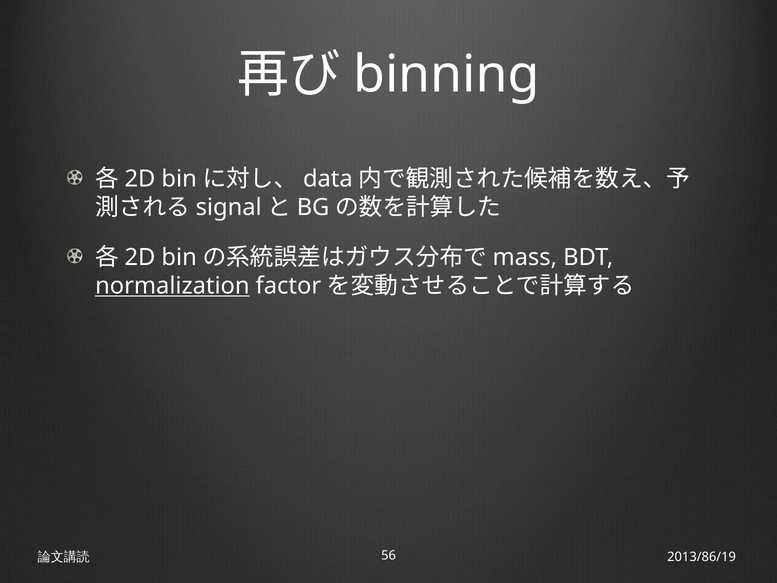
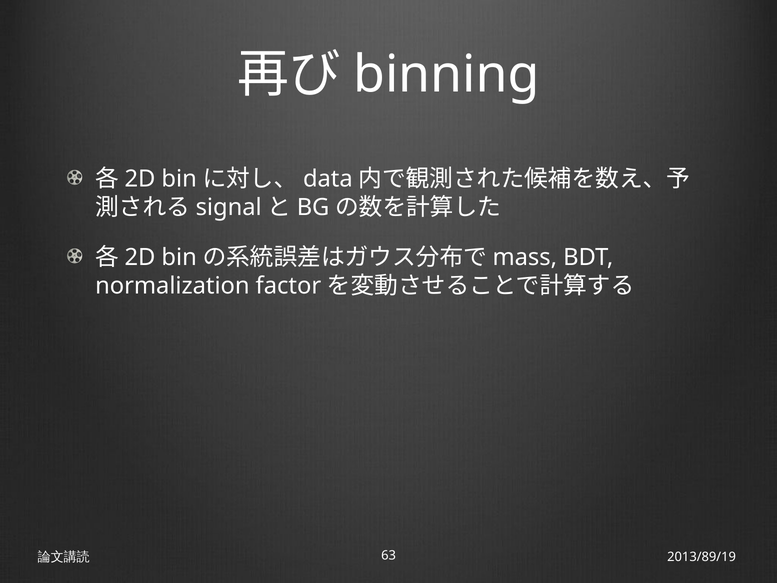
normalization underline: present -> none (172, 286)
56: 56 -> 63 (389, 555)
2013/86/19: 2013/86/19 -> 2013/89/19 (702, 557)
